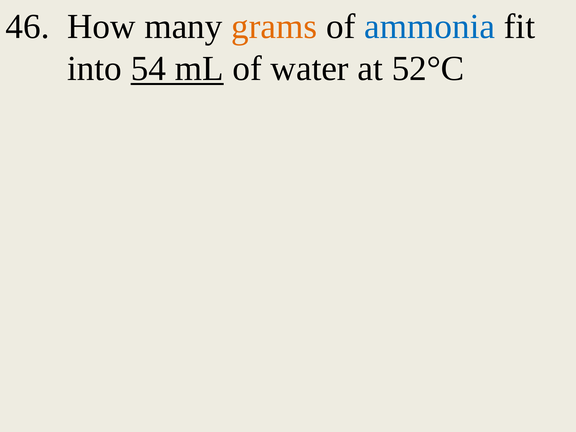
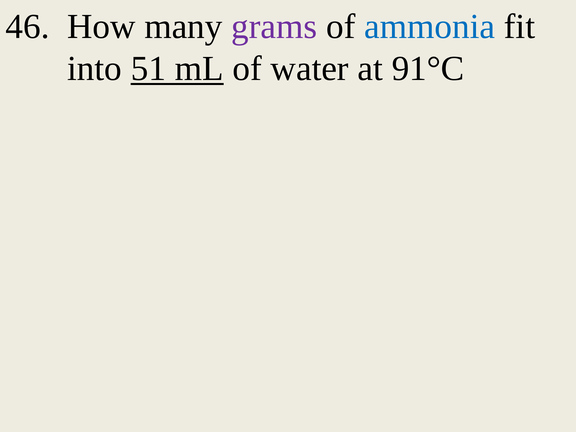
grams colour: orange -> purple (274, 26)
54: 54 -> 51 (148, 69)
52°C: 52°C -> 91°C (428, 69)
